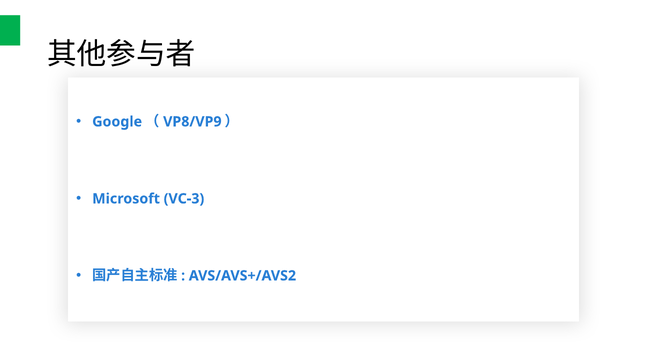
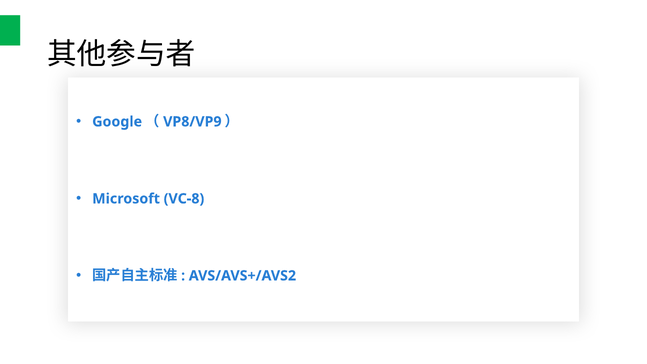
VC-3: VC-3 -> VC-8 (184, 199)
